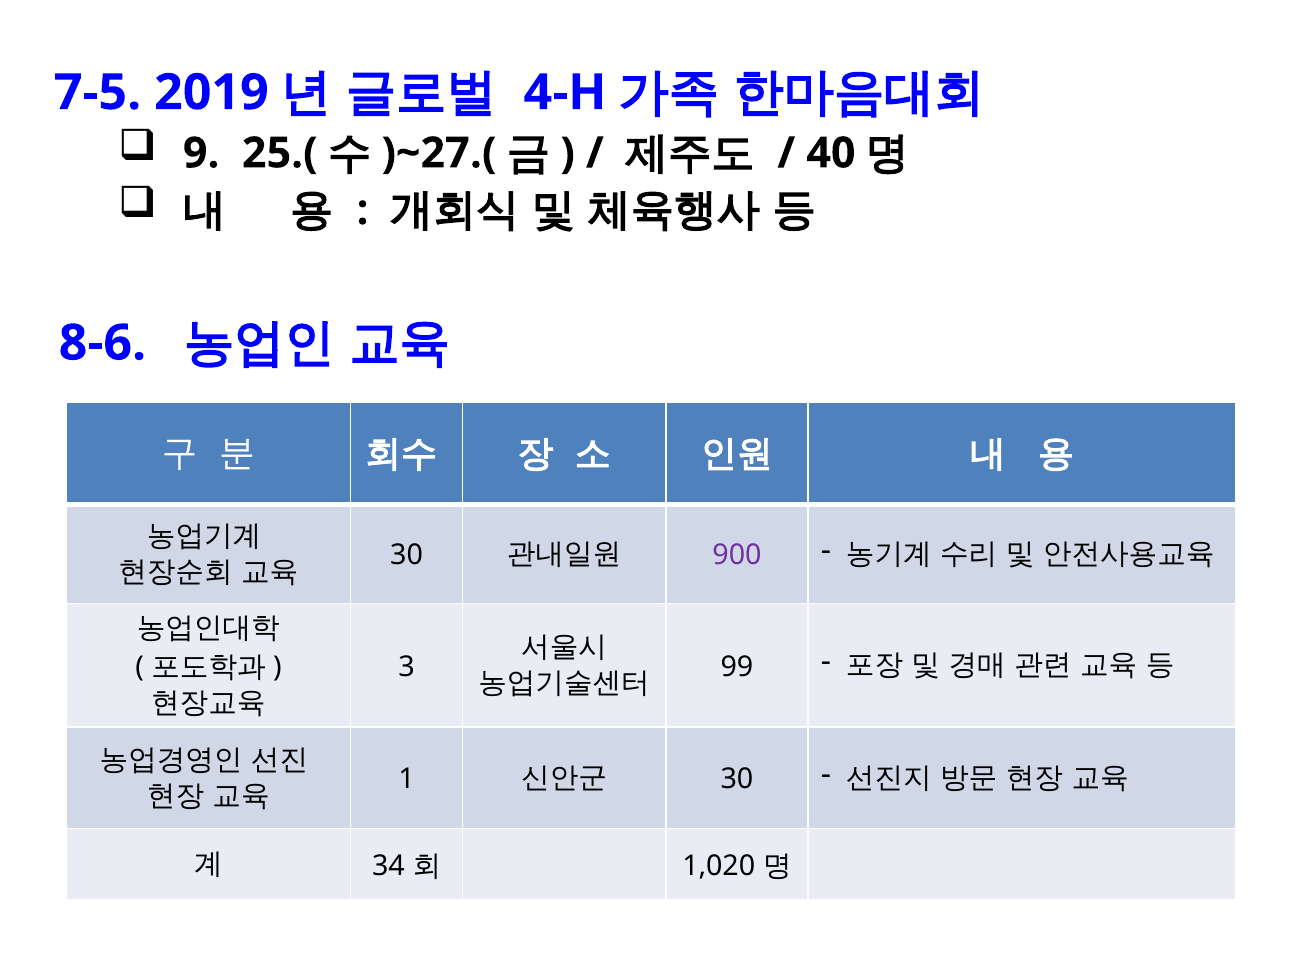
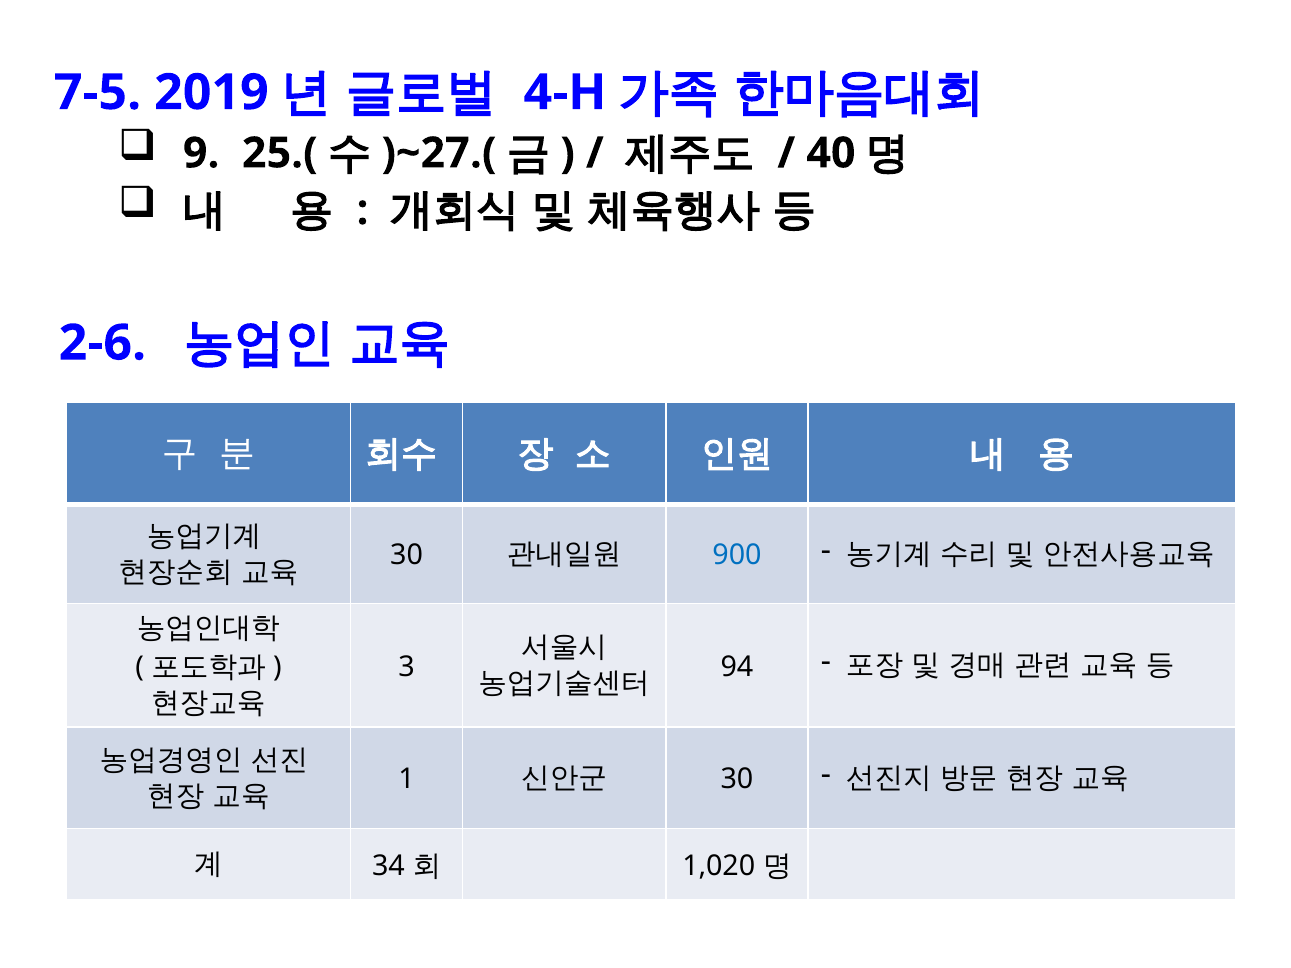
8-6: 8-6 -> 2-6 (102, 343)
900 colour: purple -> blue (737, 556)
99: 99 -> 94 (737, 667)
